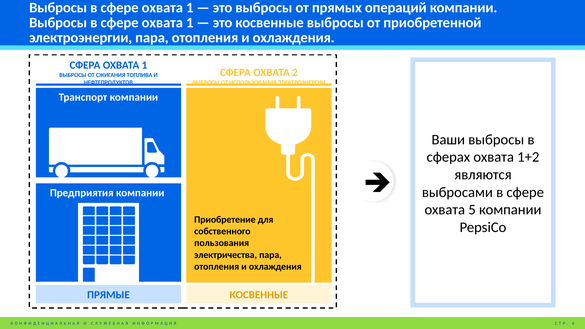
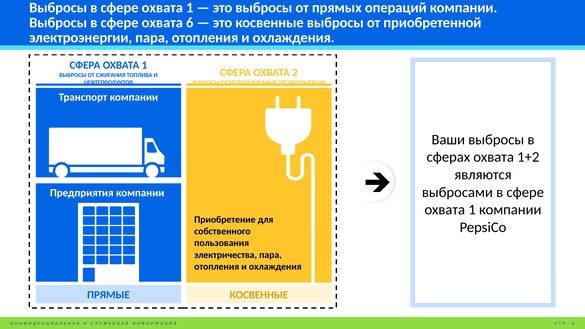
1: 1 -> 6 (190, 23)
5: 5 -> 1 (472, 210)
